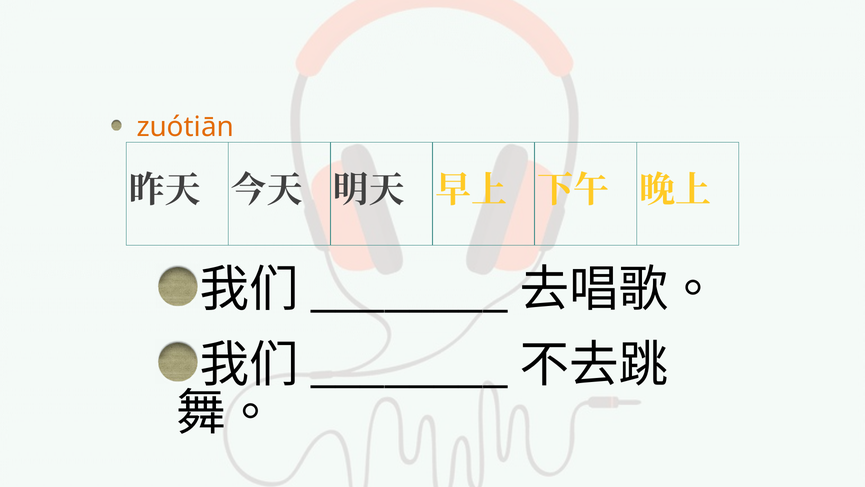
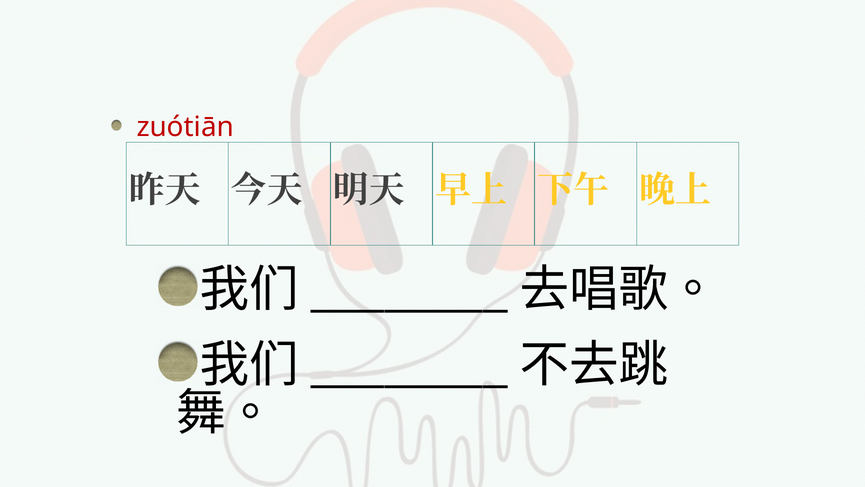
zuótiān colour: orange -> red (185, 127)
